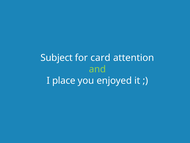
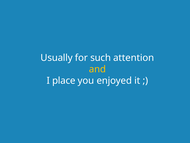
Subject: Subject -> Usually (57, 58)
card: card -> such (101, 58)
and colour: light green -> yellow (97, 69)
